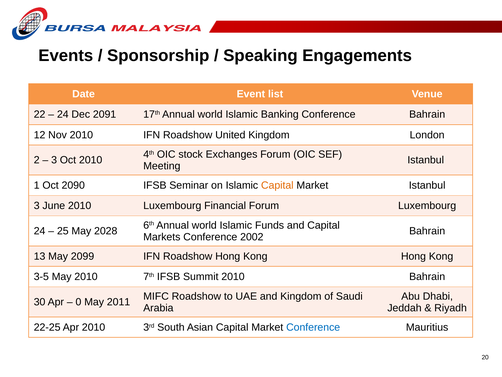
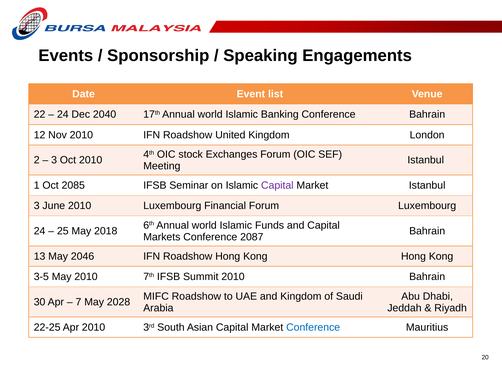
2091: 2091 -> 2040 (105, 114)
2090: 2090 -> 2085 (73, 185)
Capital colour: orange -> purple (277, 185)
2028: 2028 -> 2018 (106, 231)
2002: 2002 -> 2087 (252, 237)
2099: 2099 -> 2046 (83, 256)
0: 0 -> 7 (78, 302)
2011: 2011 -> 2028 (119, 302)
